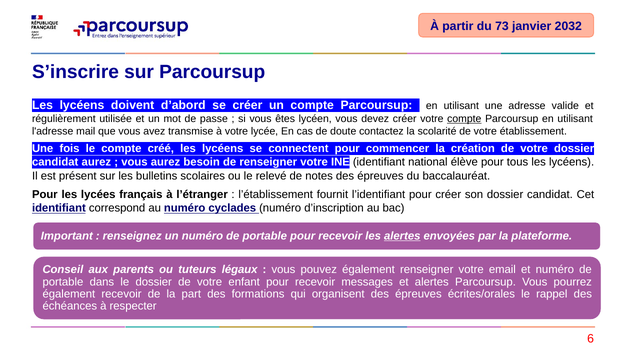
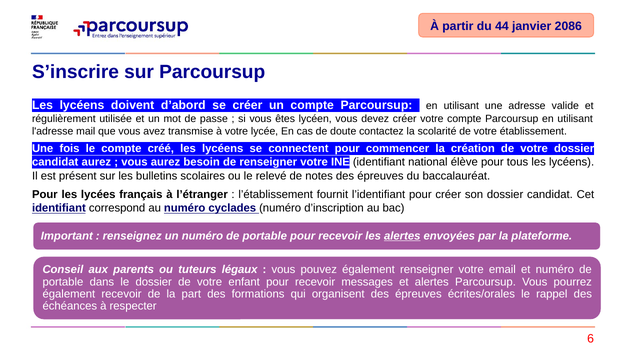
73: 73 -> 44 (502, 26)
2032: 2032 -> 2086 (568, 26)
compte underline: present -> none (464, 119)
